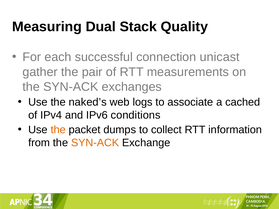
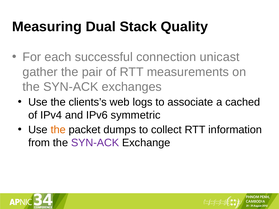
naked’s: naked’s -> clients’s (88, 102)
conditions: conditions -> symmetric (136, 115)
SYN-ACK colour: orange -> purple (95, 143)
